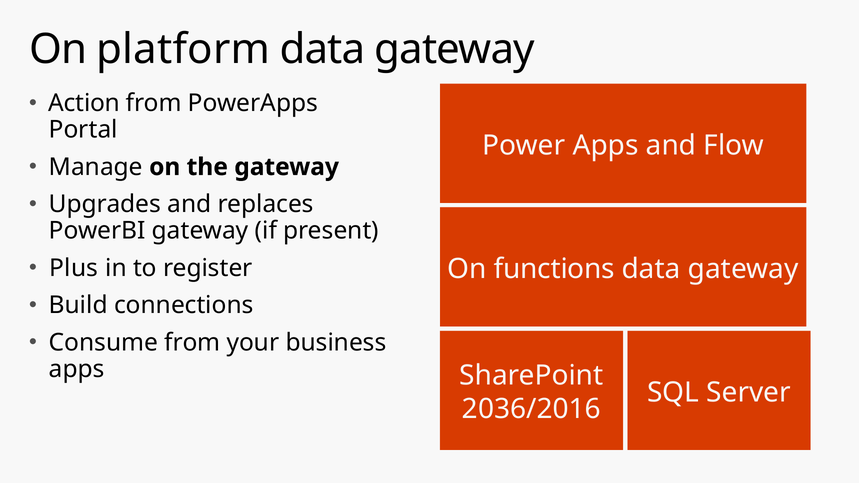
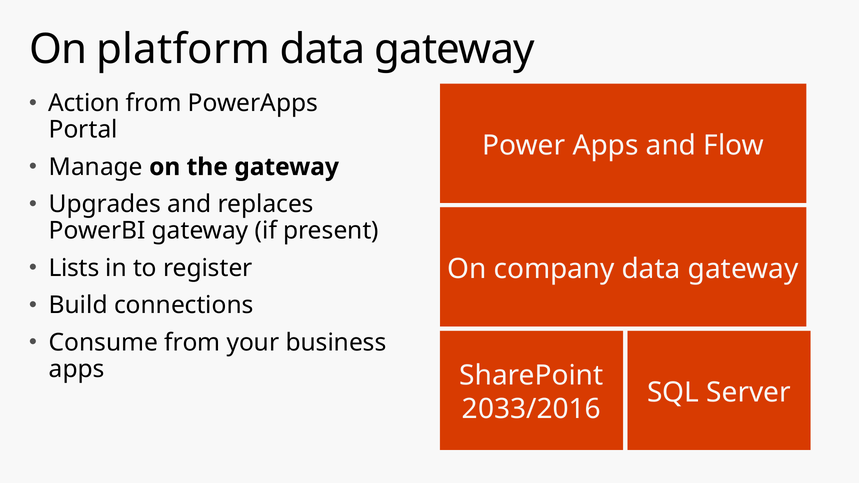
Plus: Plus -> Lists (74, 268)
functions: functions -> company (554, 269)
2036/2016: 2036/2016 -> 2033/2016 (531, 409)
